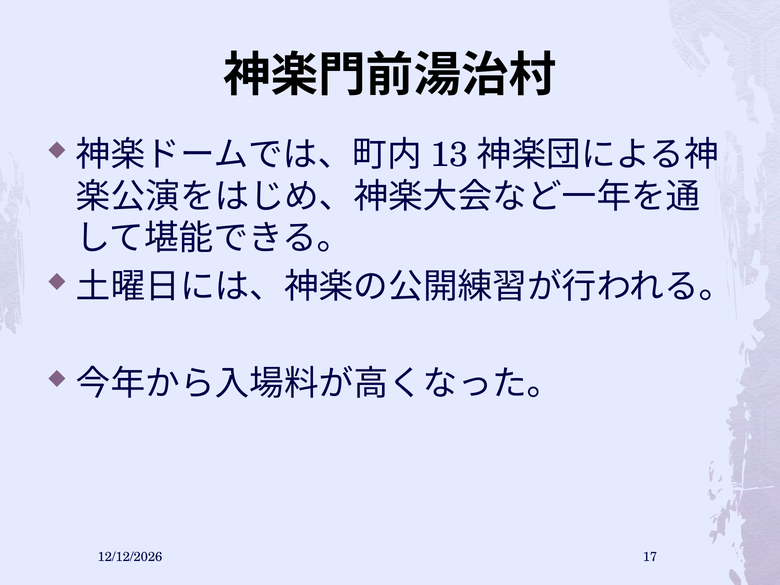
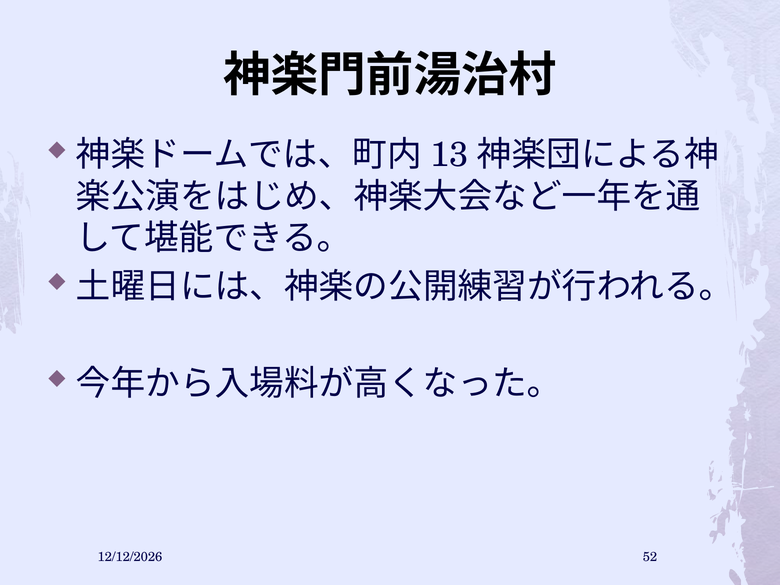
17: 17 -> 52 (650, 557)
